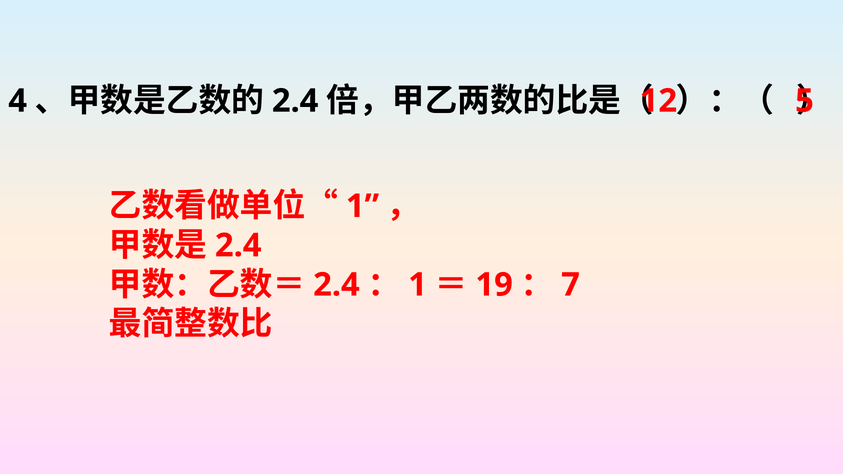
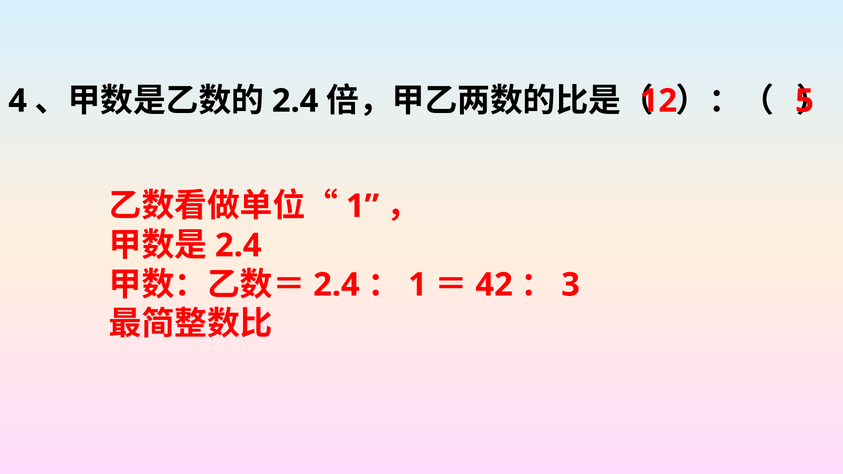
19: 19 -> 42 (494, 285)
7: 7 -> 3 (571, 285)
